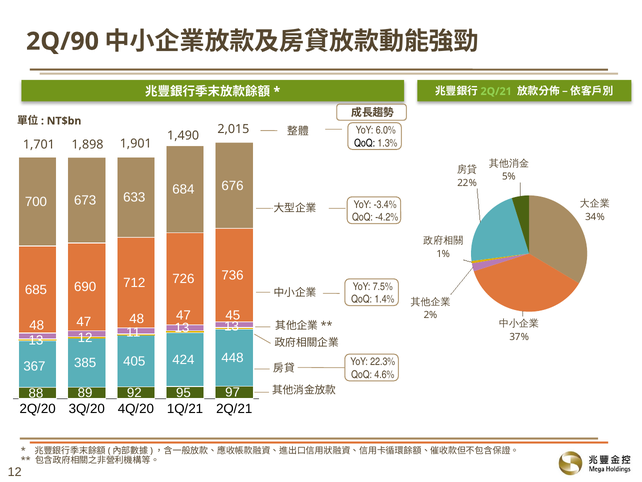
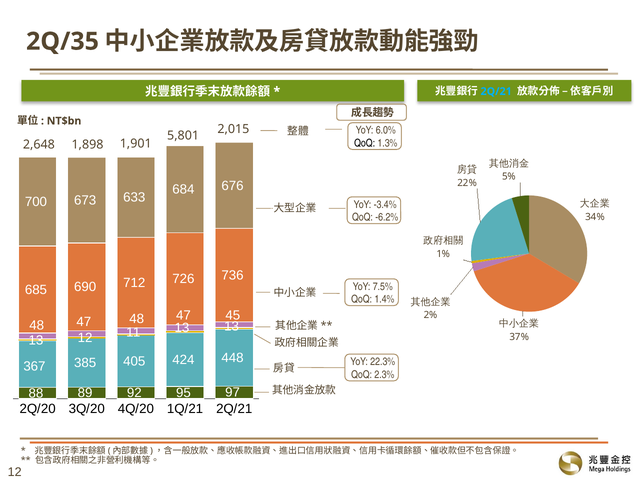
2Q/90: 2Q/90 -> 2Q/35 (63, 41)
2Q/21 colour: light green -> light blue (496, 91)
1,490: 1,490 -> 5,801 (183, 135)
1,701: 1,701 -> 2,648 (39, 144)
-4.2%: -4.2% -> -6.2% (387, 217)
4.6%: 4.6% -> 2.3% (384, 374)
